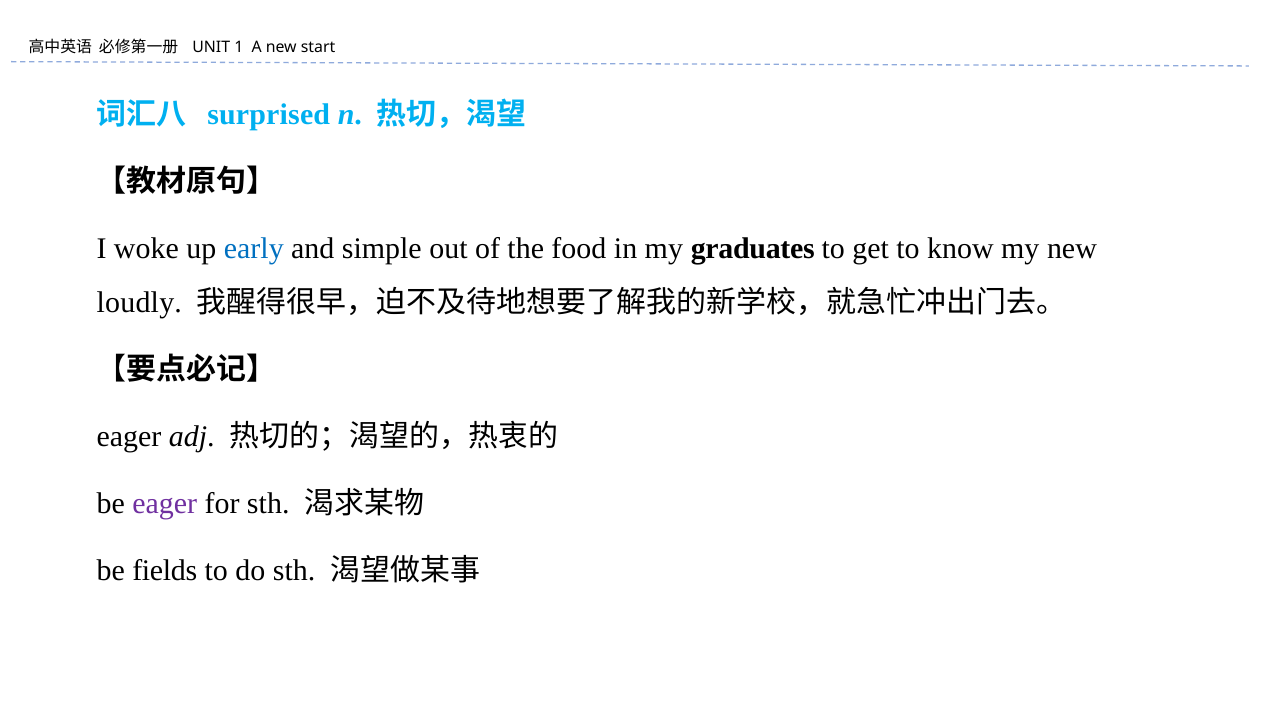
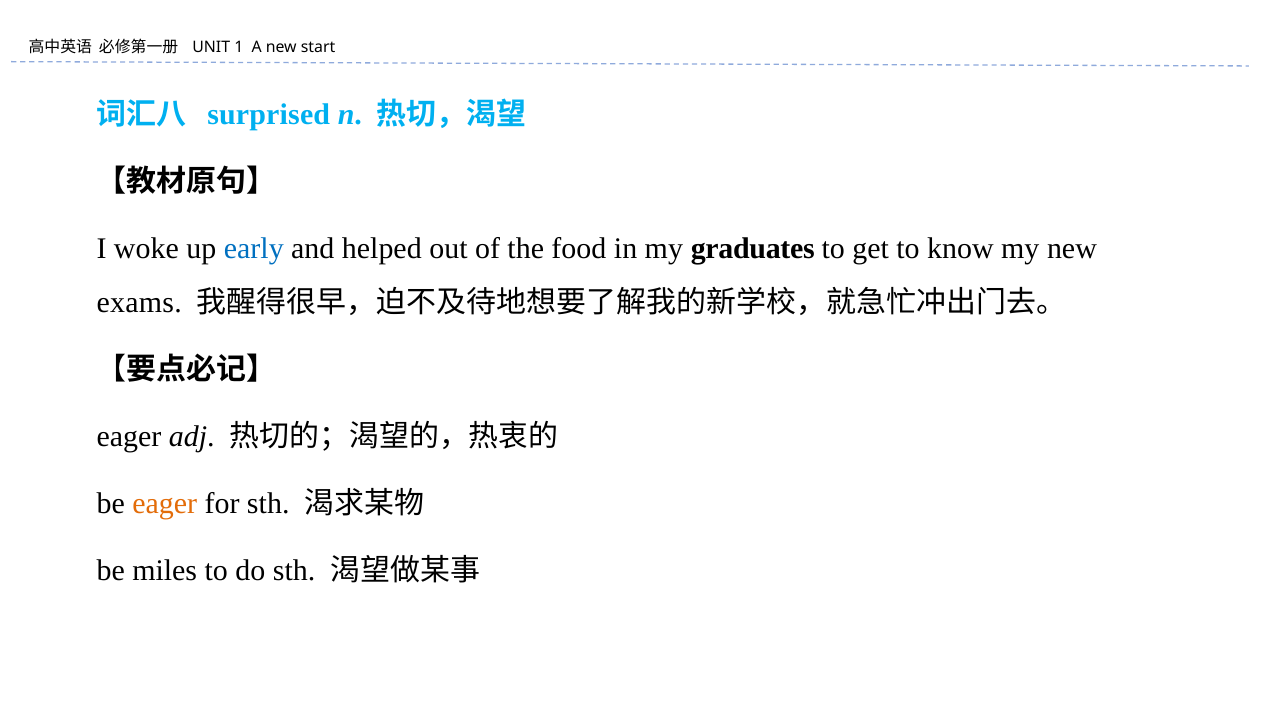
simple: simple -> helped (382, 249)
loudly: loudly -> exams (139, 303)
eager colour: purple -> orange (165, 505)
fields: fields -> miles (165, 572)
